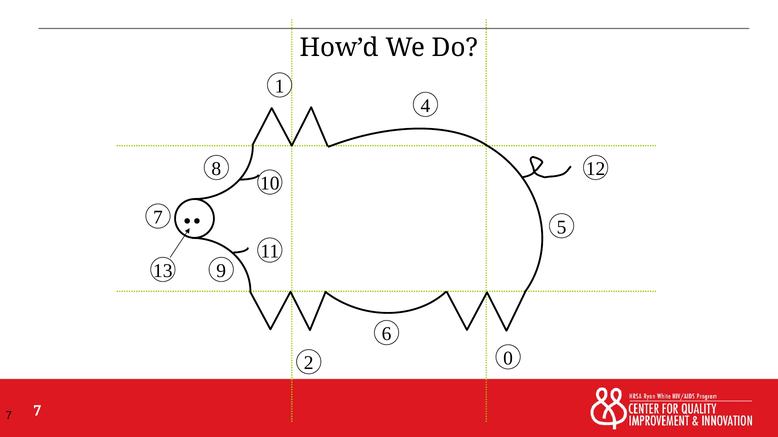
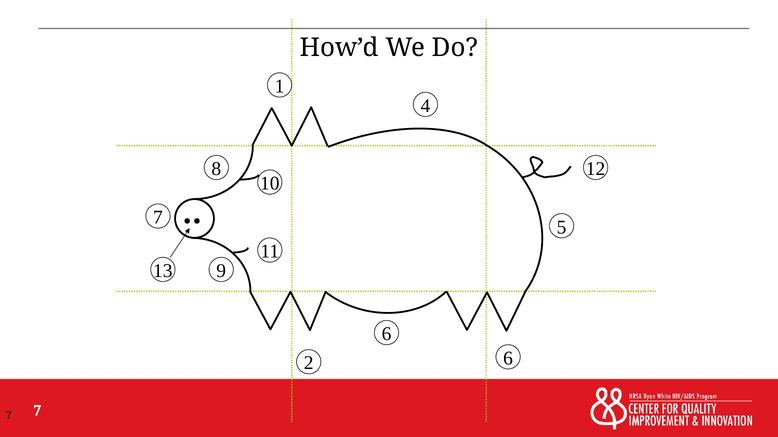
2 0: 0 -> 6 (508, 359)
